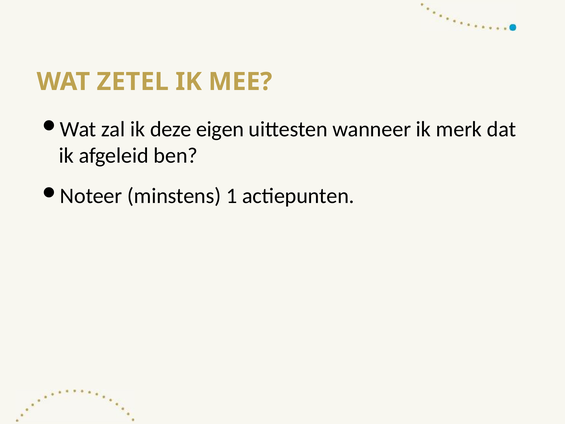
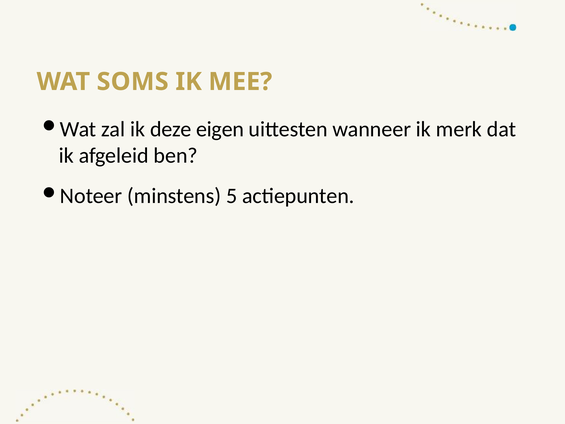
ZETEL: ZETEL -> SOMS (133, 82)
1: 1 -> 5 (232, 196)
